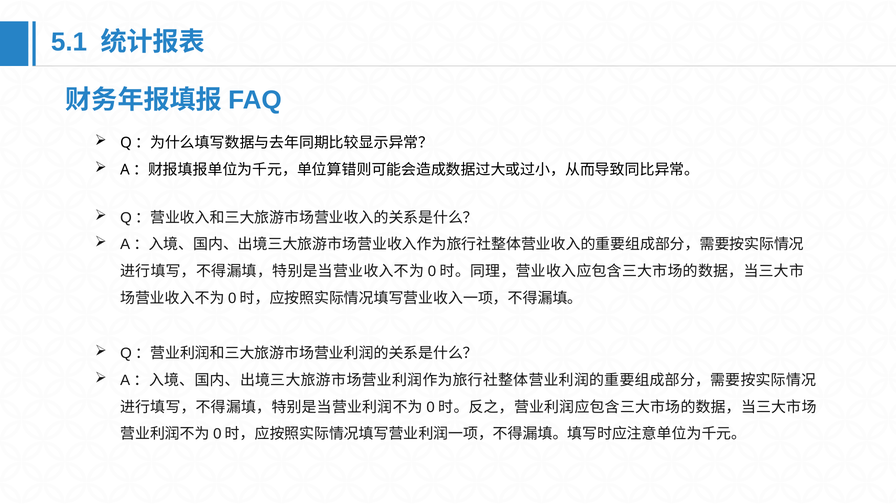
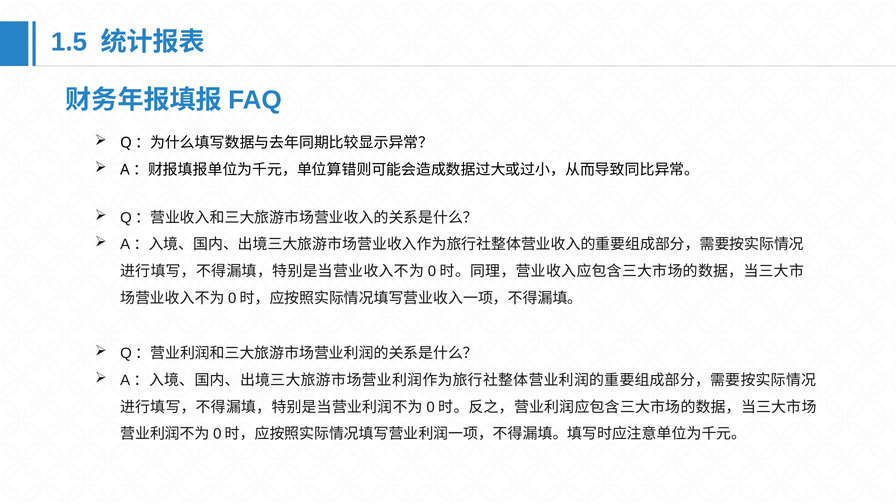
5.1: 5.1 -> 1.5 (69, 42)
